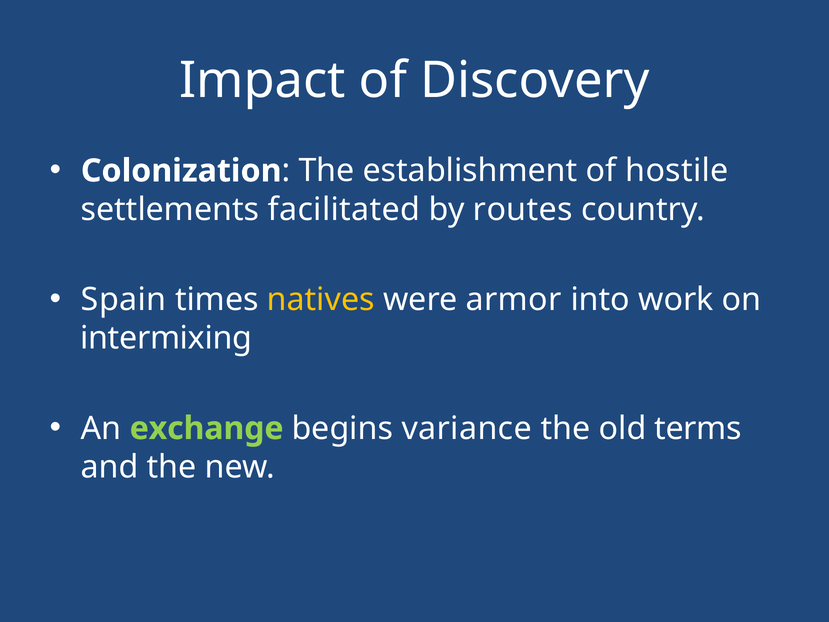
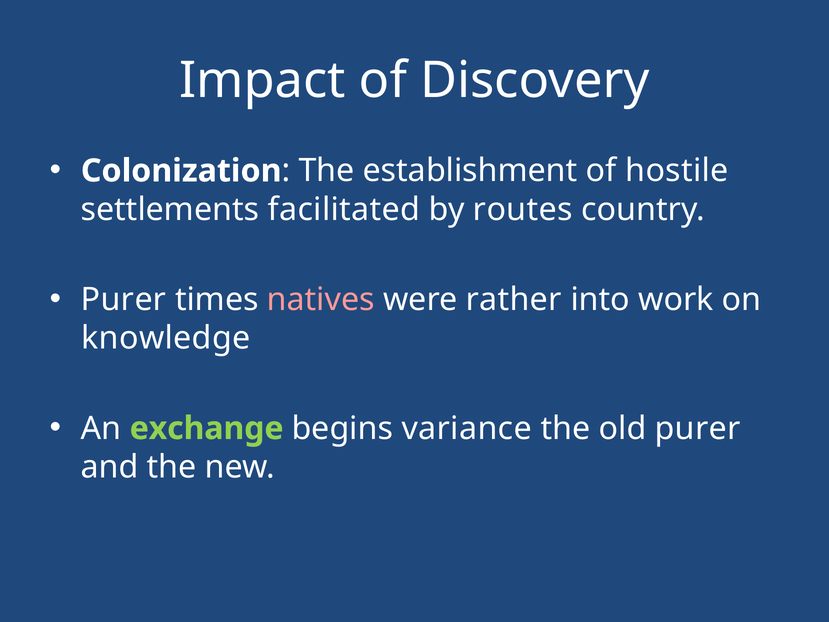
Spain: Spain -> Purer (124, 300)
natives colour: yellow -> pink (321, 300)
armor: armor -> rather (514, 300)
intermixing: intermixing -> knowledge (166, 338)
old terms: terms -> purer (698, 428)
